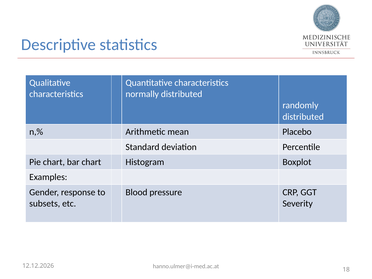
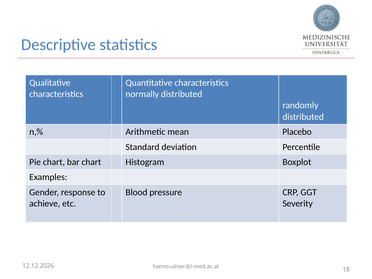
subsets: subsets -> achieve (45, 204)
